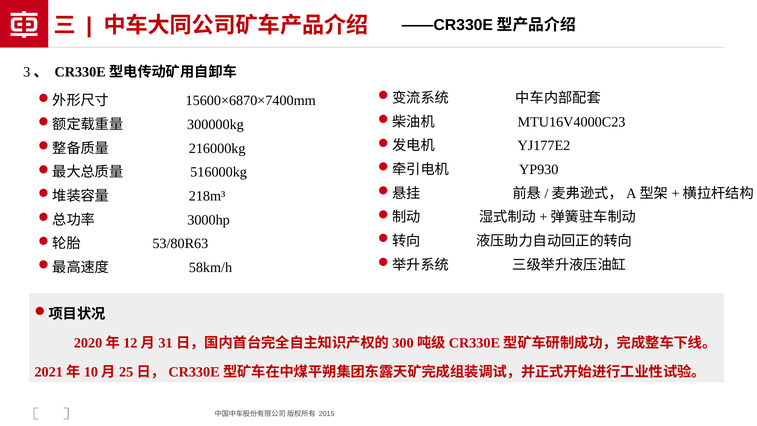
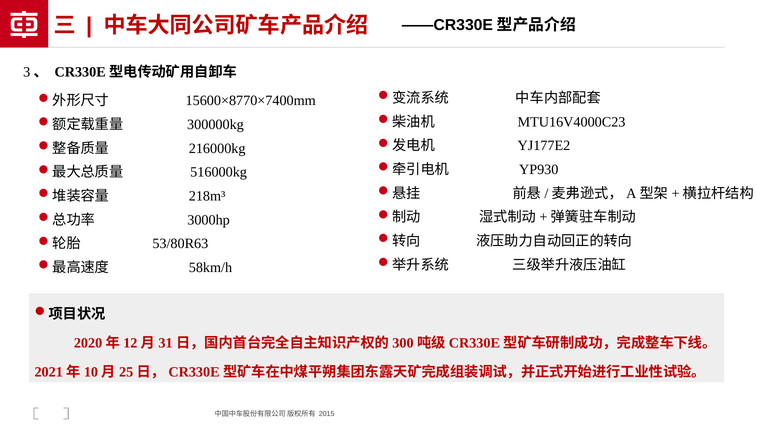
15600×6870×7400mm: 15600×6870×7400mm -> 15600×8770×7400mm (251, 101)
